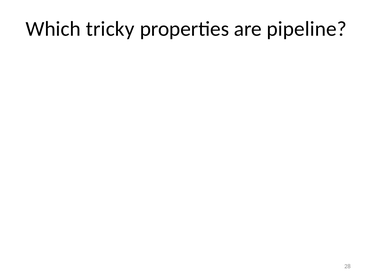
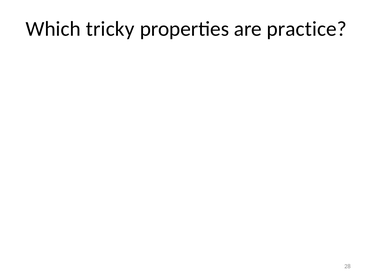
pipeline: pipeline -> practice (307, 29)
